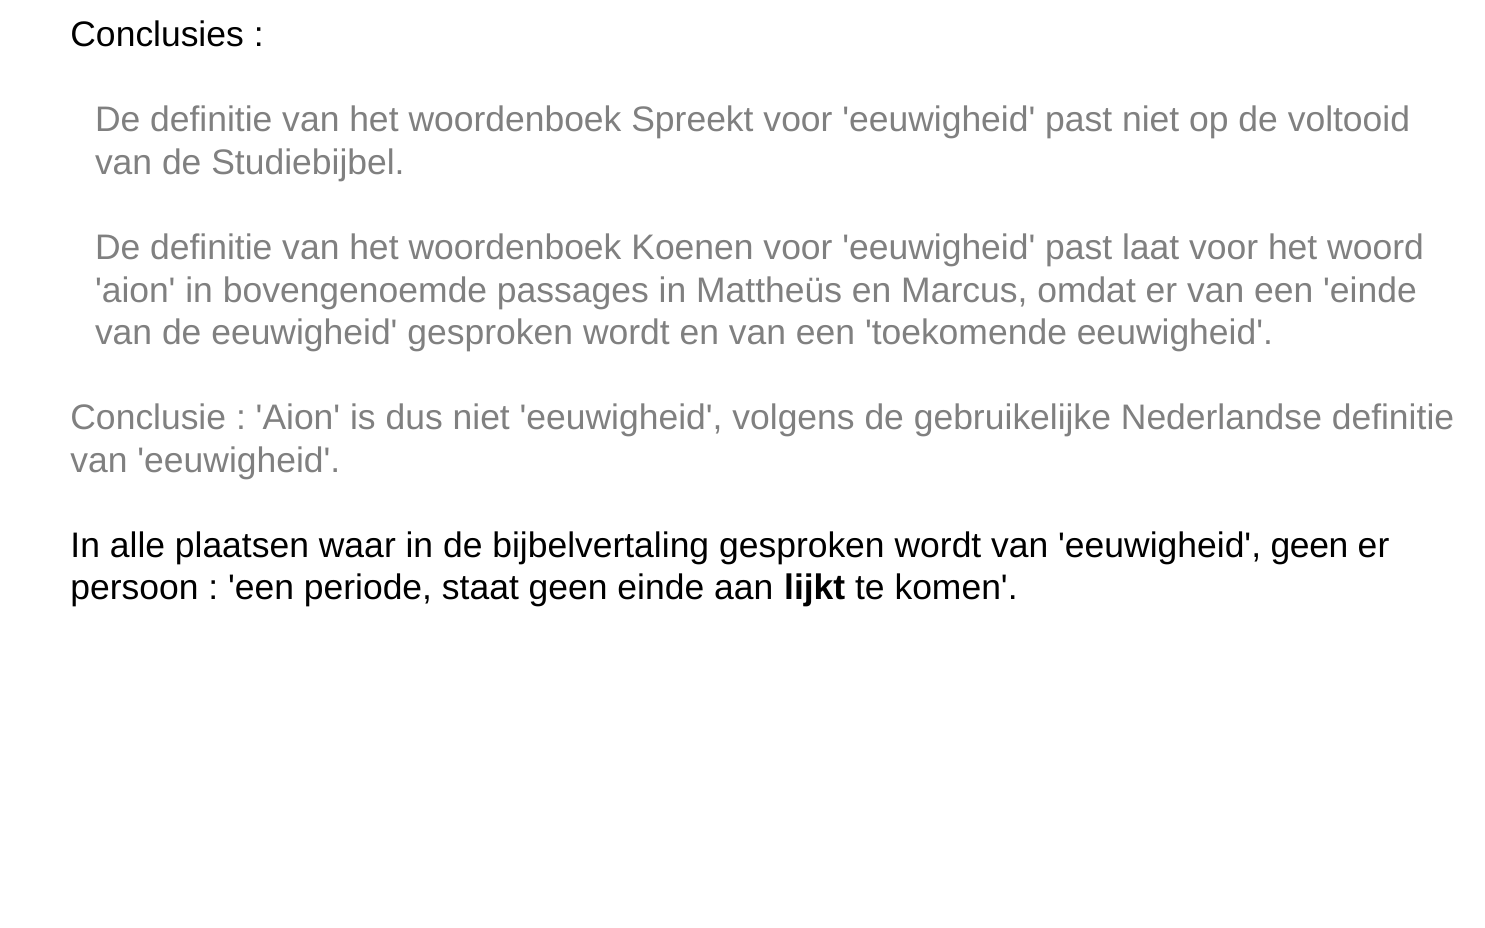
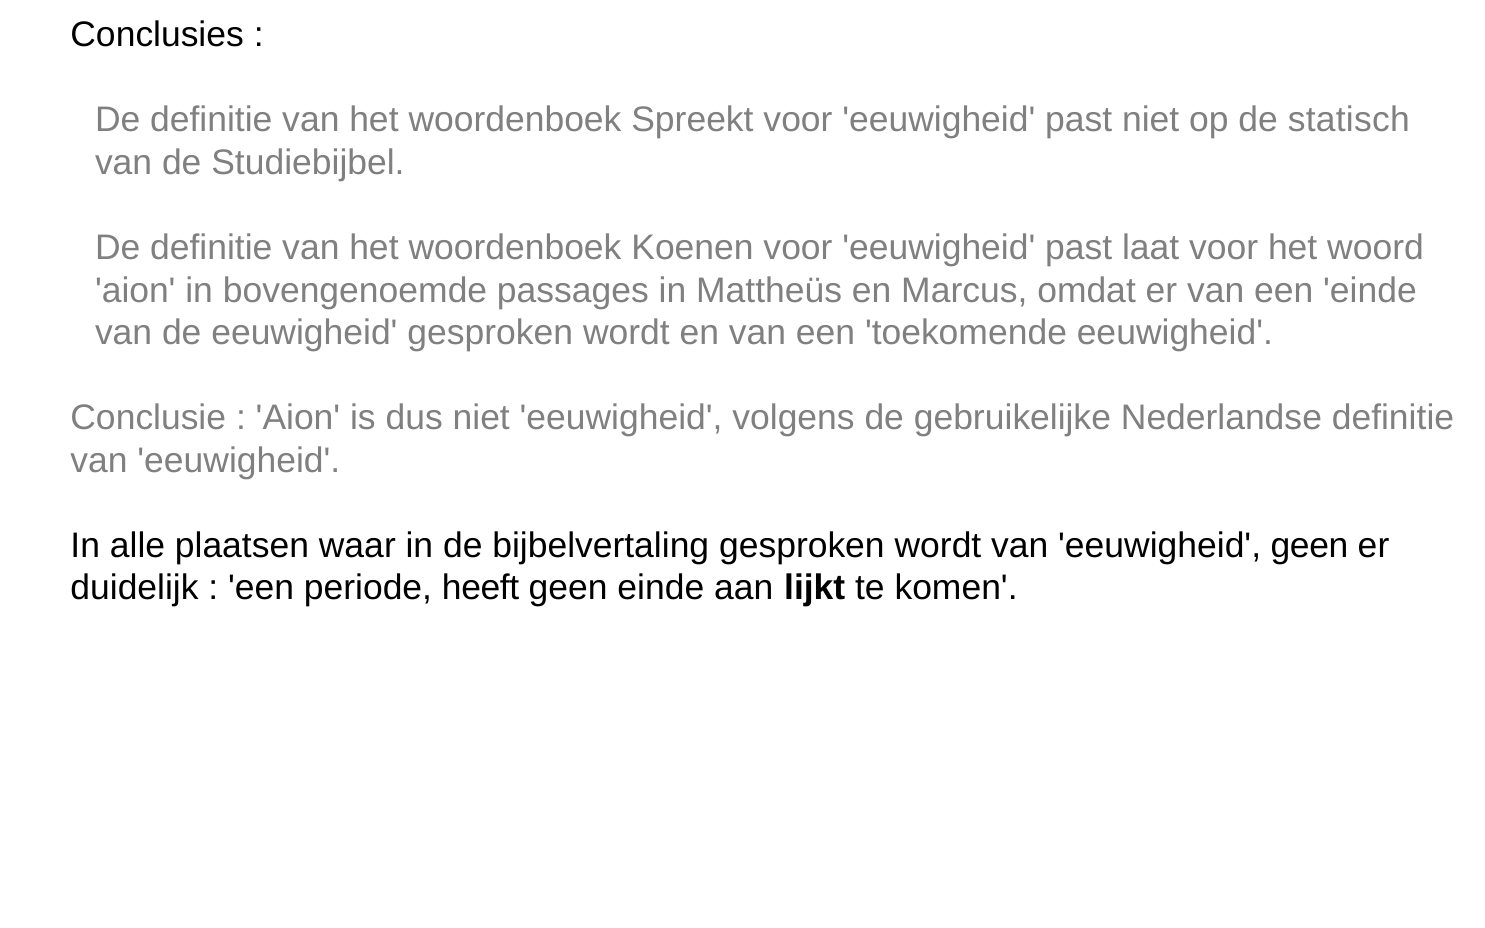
voltooid: voltooid -> statisch (1349, 120)
persoon: persoon -> duidelijk (135, 588)
staat: staat -> heeft (481, 588)
